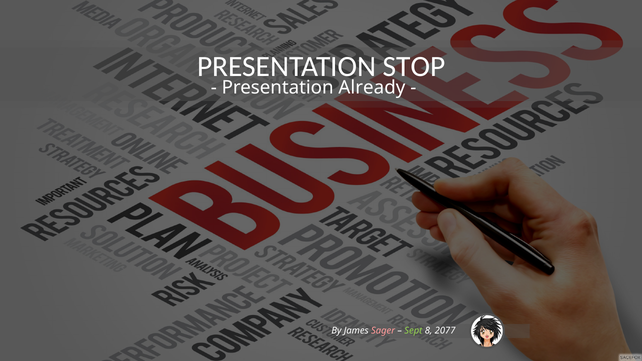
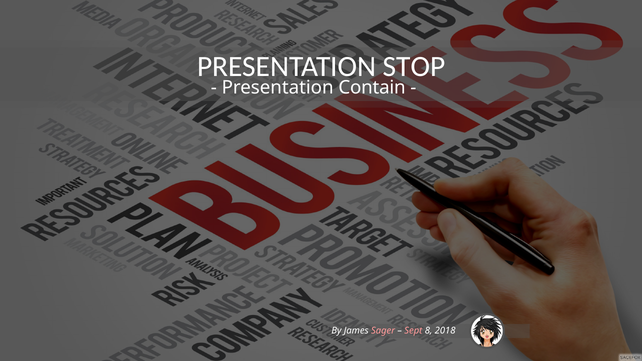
Already: Already -> Contain (372, 88)
Sept colour: light green -> pink (413, 331)
2077: 2077 -> 2018 (445, 331)
